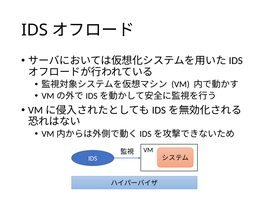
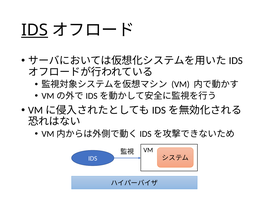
IDS underline: none -> present (35, 30)
